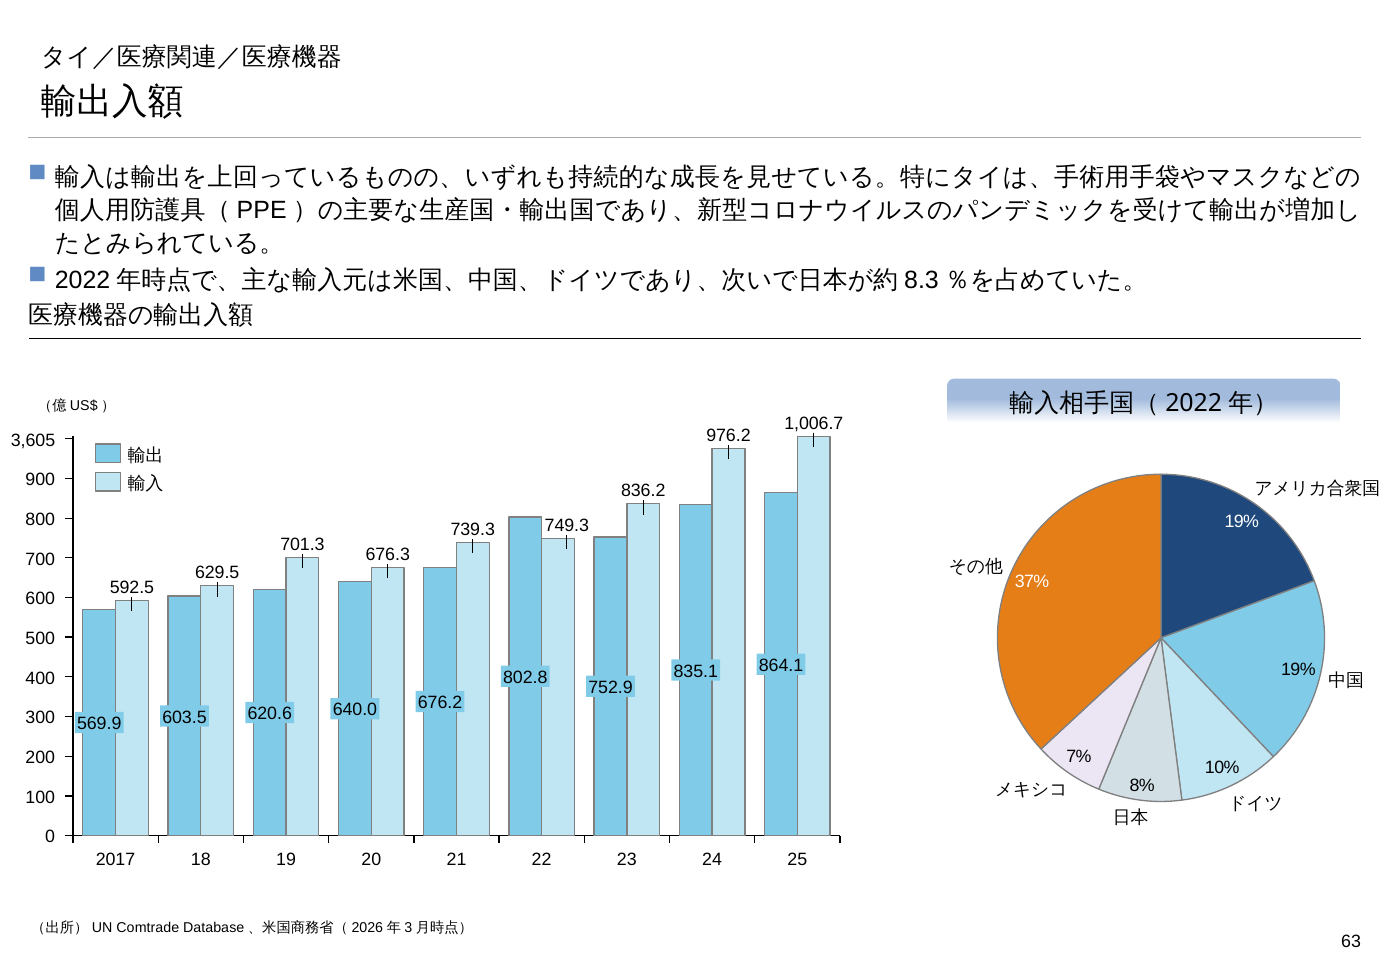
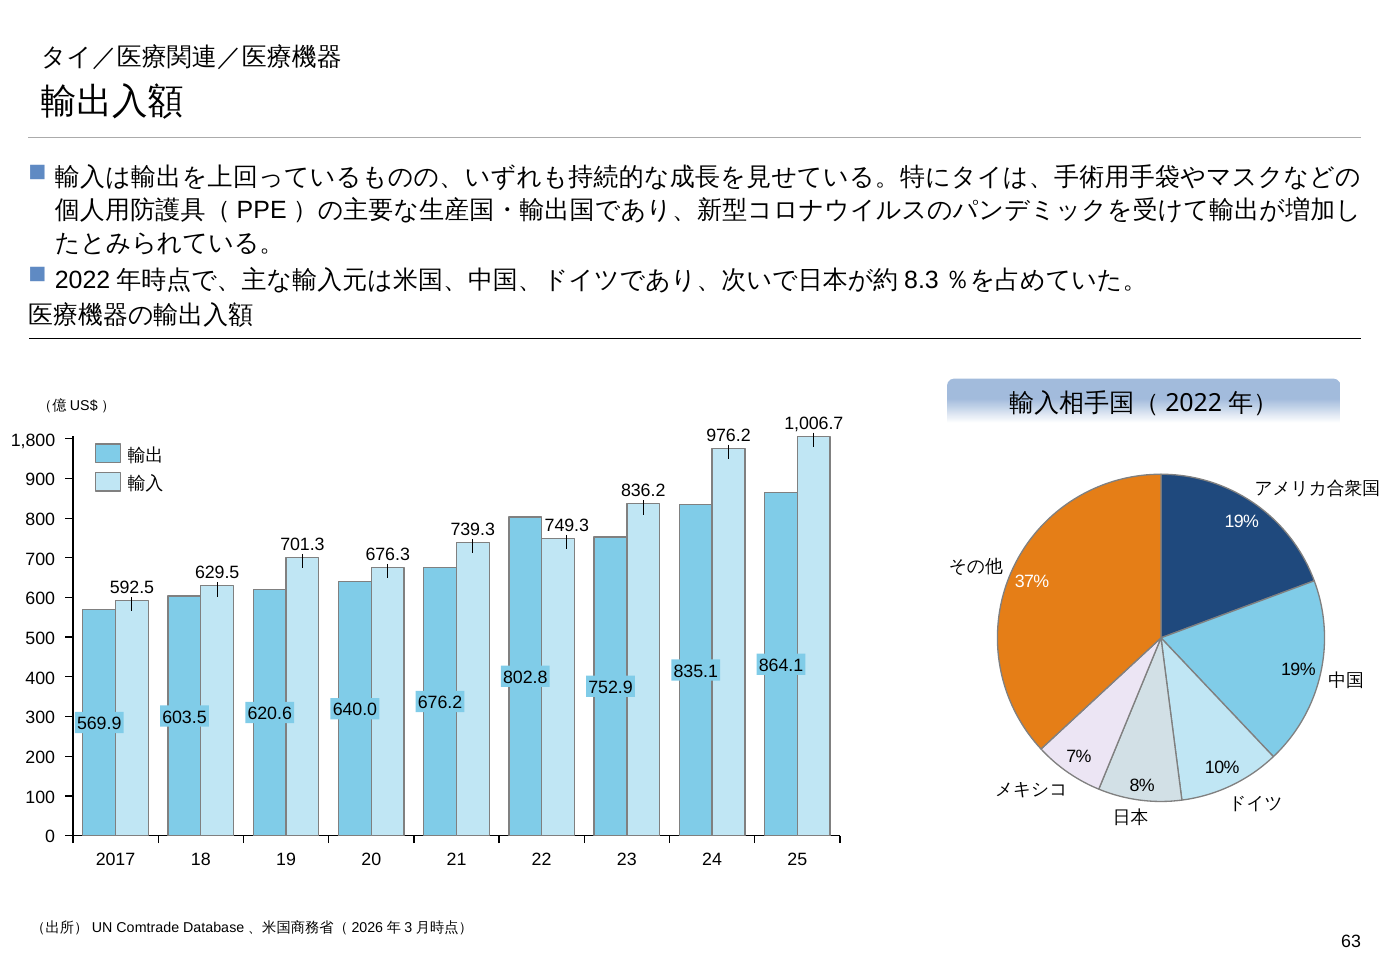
3,605: 3,605 -> 1,800 (33, 440)
